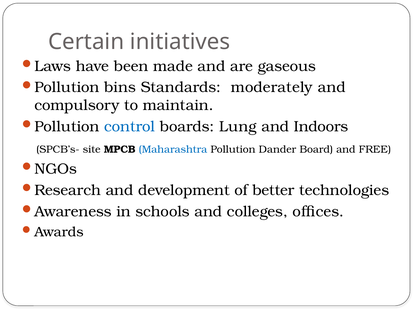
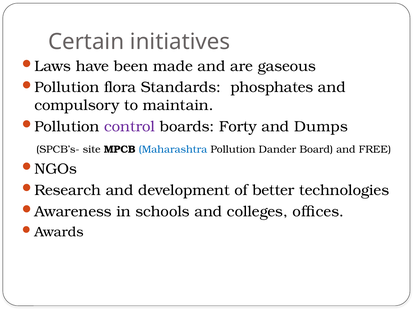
bins: bins -> flora (120, 87)
moderately: moderately -> phosphates (272, 87)
control colour: blue -> purple (130, 126)
Lung: Lung -> Forty (238, 126)
Indoors: Indoors -> Dumps (321, 126)
